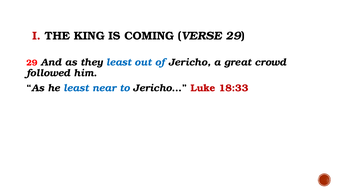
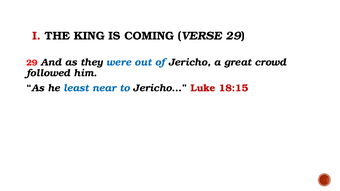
they least: least -> were (119, 62)
18:33: 18:33 -> 18:15 (234, 88)
